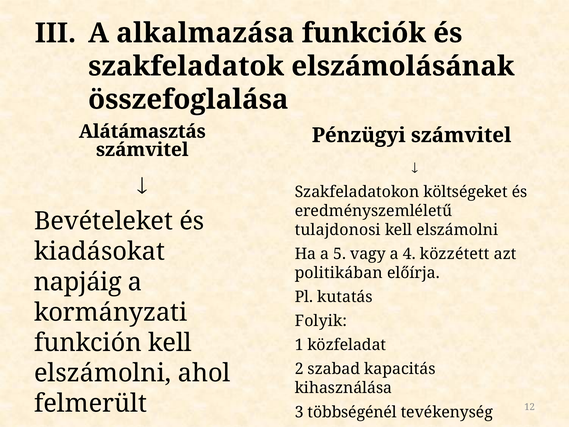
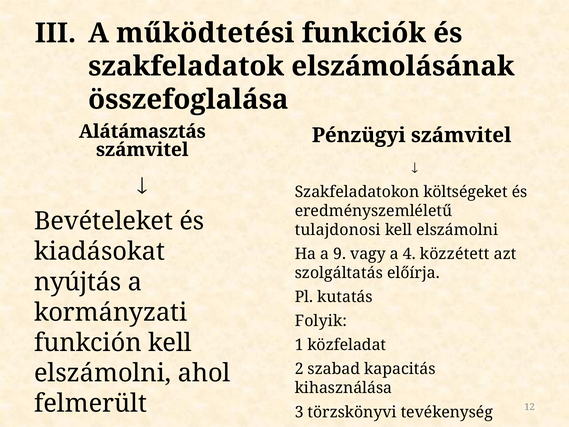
alkalmazása: alkalmazása -> működtetési (205, 33)
5: 5 -> 9 (340, 254)
politikában: politikában -> szolgáltatás (339, 273)
napjáig: napjáig -> nyújtás (78, 282)
többségénél: többségénél -> törzskönyvi (352, 412)
